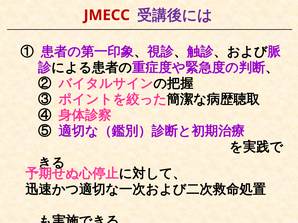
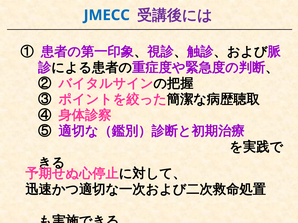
JMECC colour: red -> blue (107, 15)
